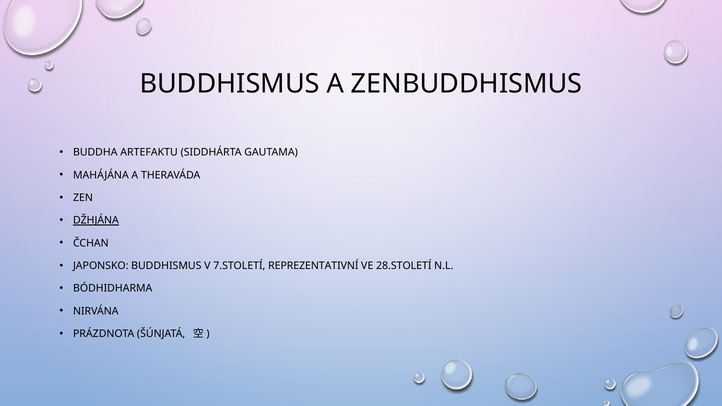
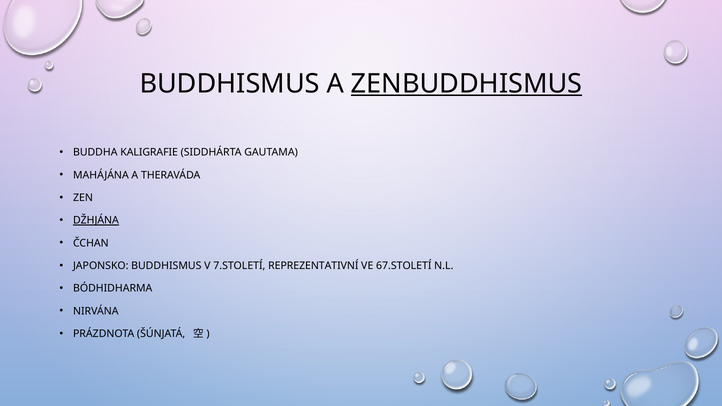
ZENBUDDHISMUS underline: none -> present (467, 84)
ARTEFAKTU: ARTEFAKTU -> KALIGRAFIE (149, 152)
28.STOLETÍ: 28.STOLETÍ -> 67.STOLETÍ (404, 266)
